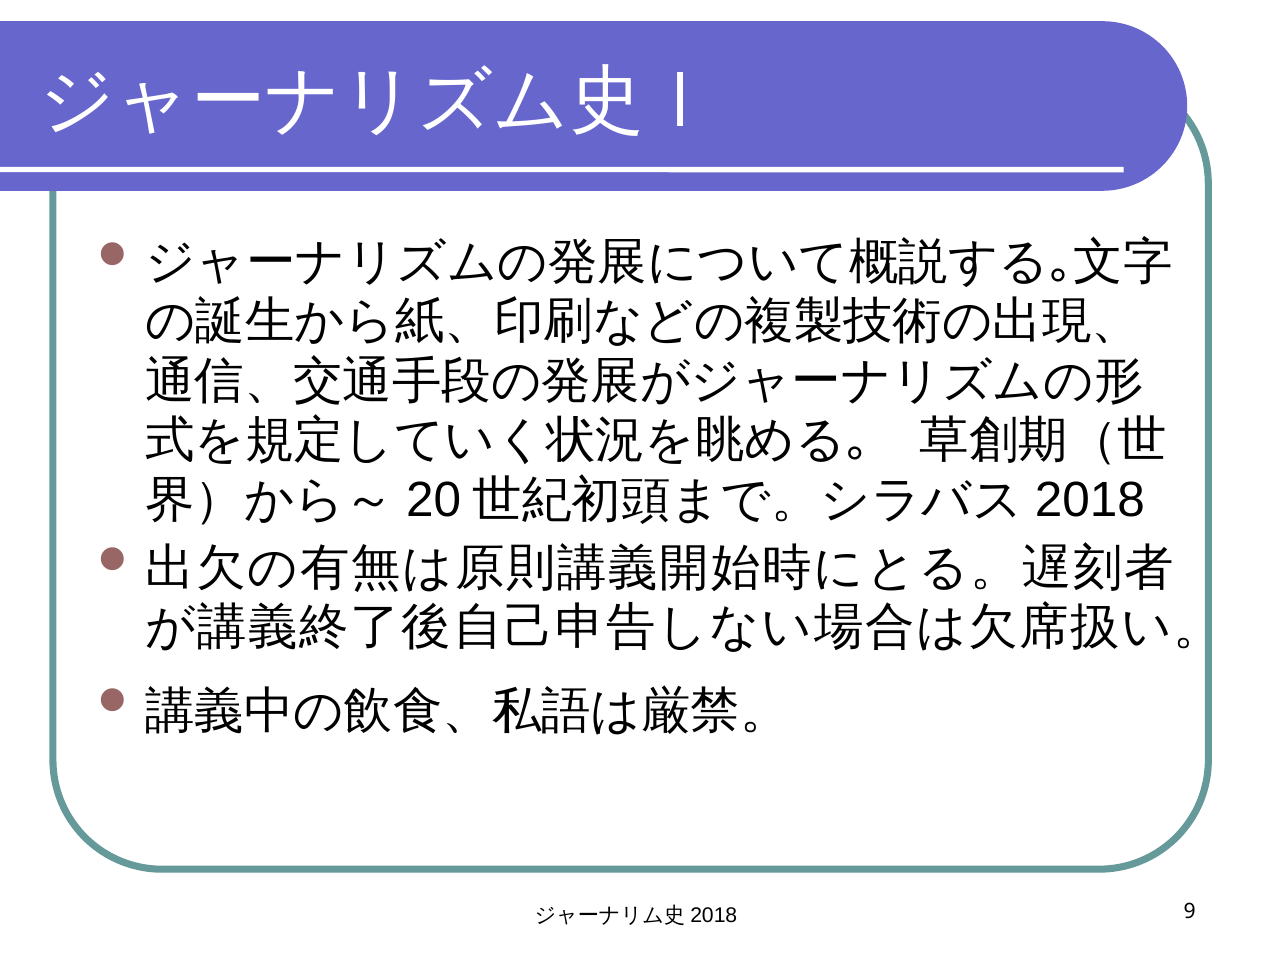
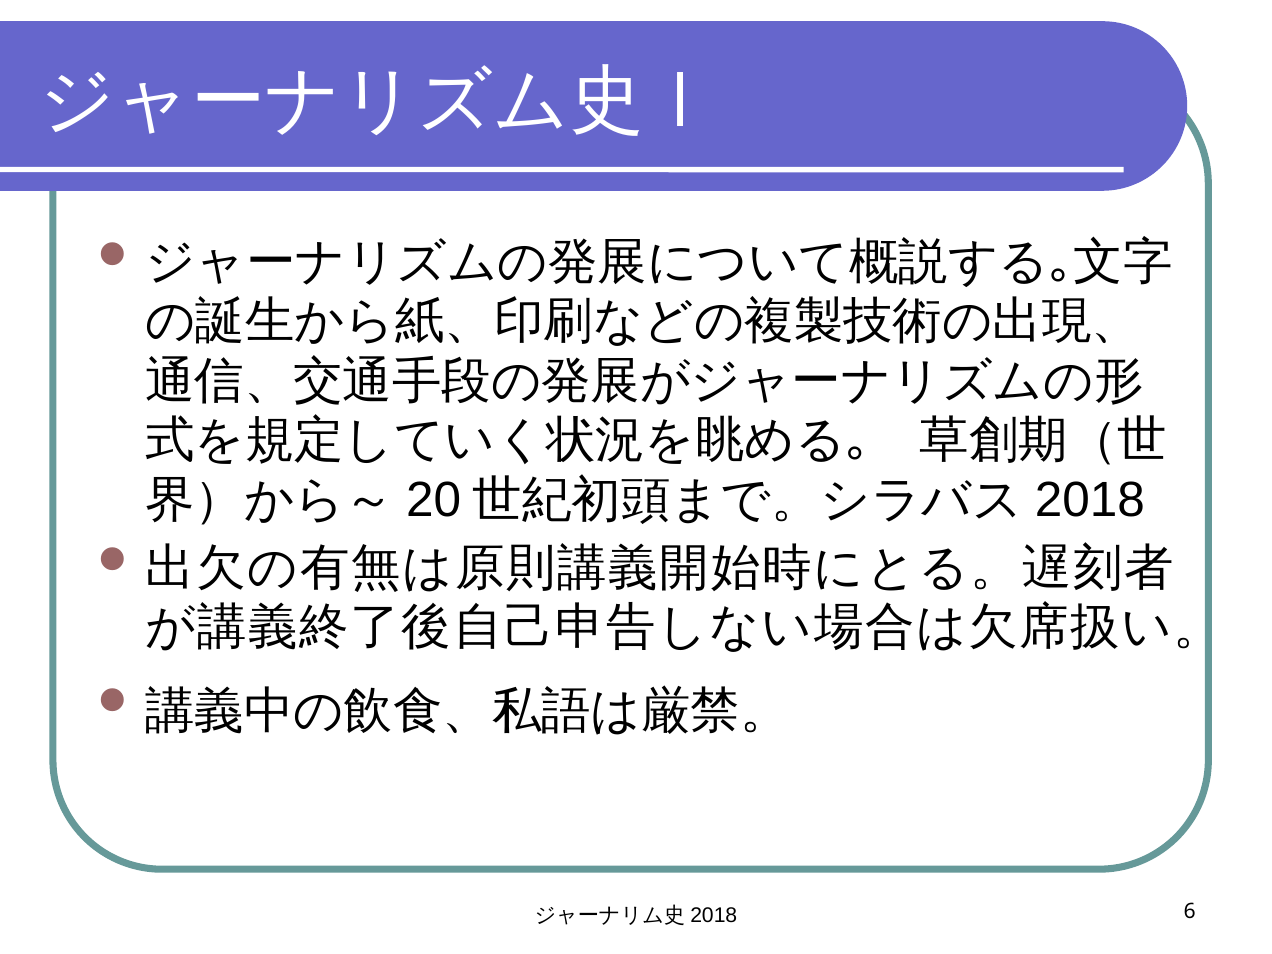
9: 9 -> 6 (1190, 912)
